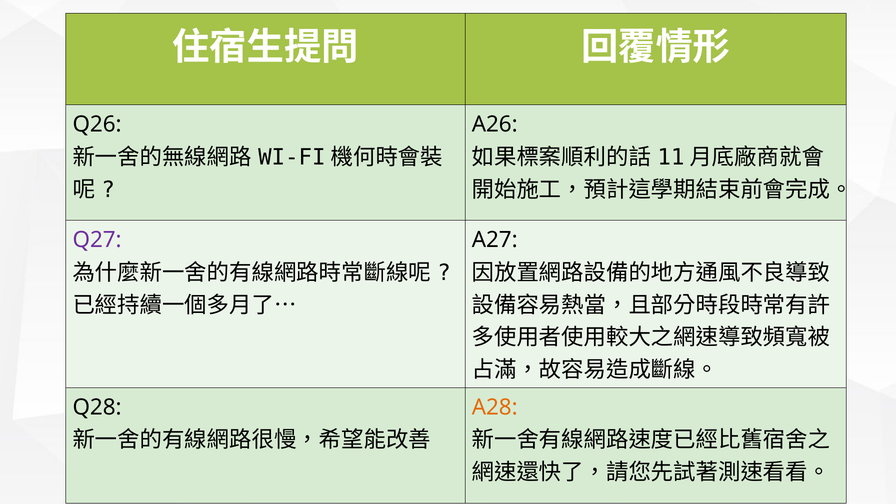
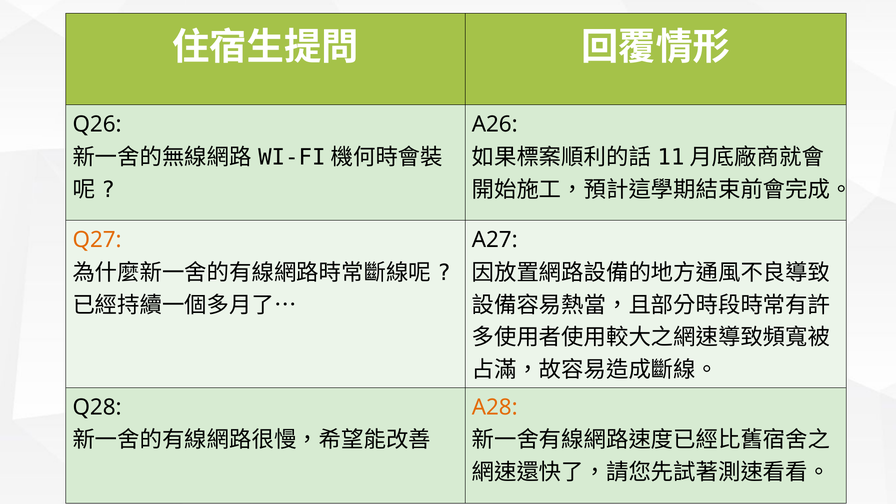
Q27 colour: purple -> orange (97, 240)
